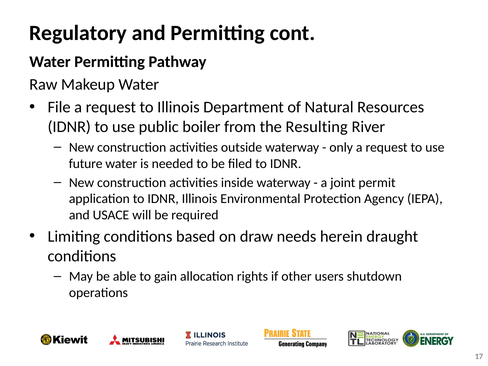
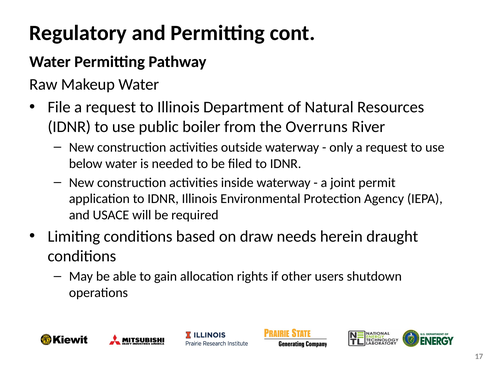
Resulting: Resulting -> Overruns (317, 127)
future: future -> below (86, 164)
